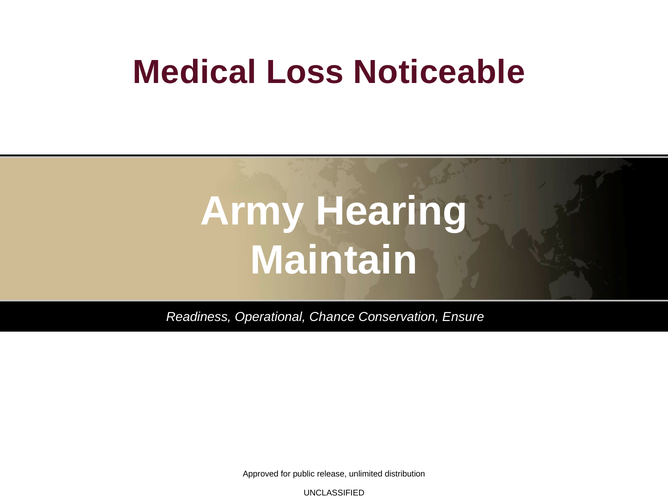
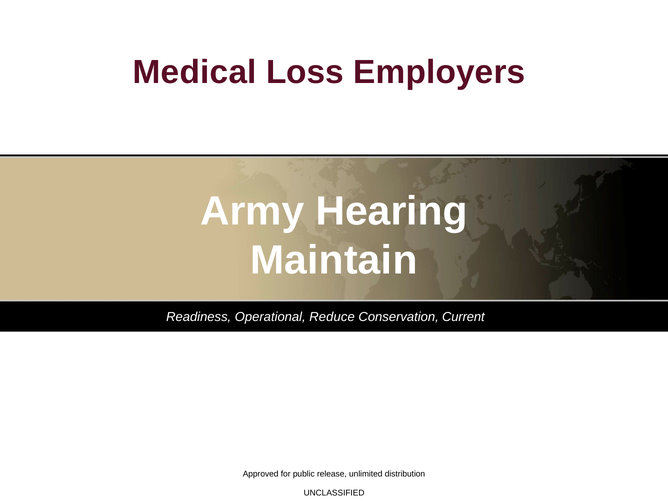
Noticeable: Noticeable -> Employers (439, 72)
Chance: Chance -> Reduce (332, 317)
Ensure: Ensure -> Current (463, 317)
